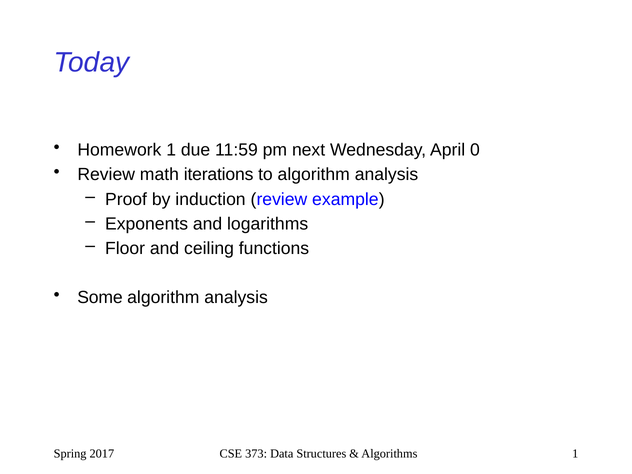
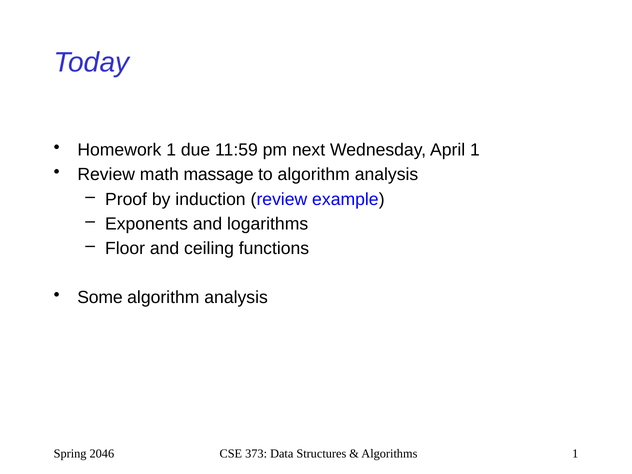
April 0: 0 -> 1 (475, 150)
iterations: iterations -> massage (219, 175)
2017: 2017 -> 2046 (102, 454)
